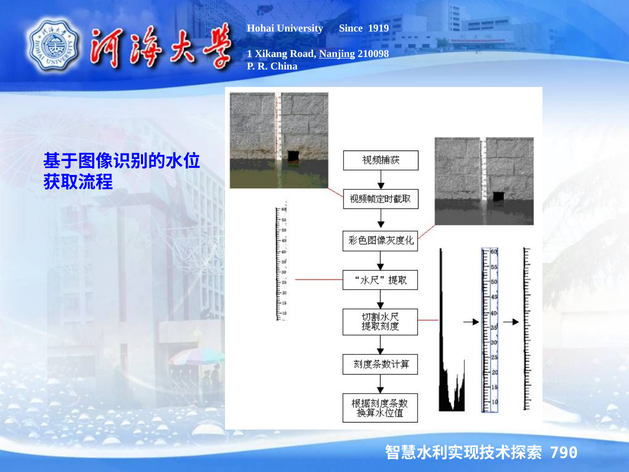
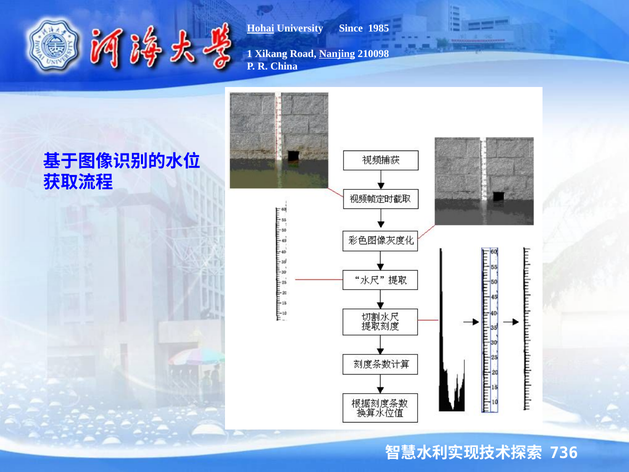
Hohai underline: none -> present (261, 28)
1919: 1919 -> 1985 (379, 28)
790: 790 -> 736 (564, 453)
